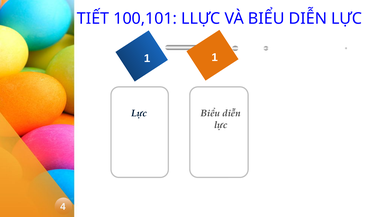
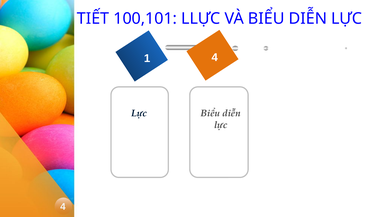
1 1: 1 -> 4 (215, 57)
